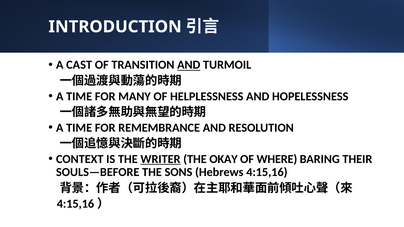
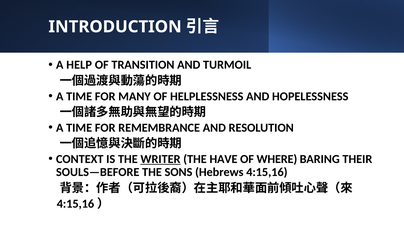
CAST: CAST -> HELP (79, 65)
AND underline: present -> none (189, 65)
OKAY: OKAY -> HAVE (224, 159)
